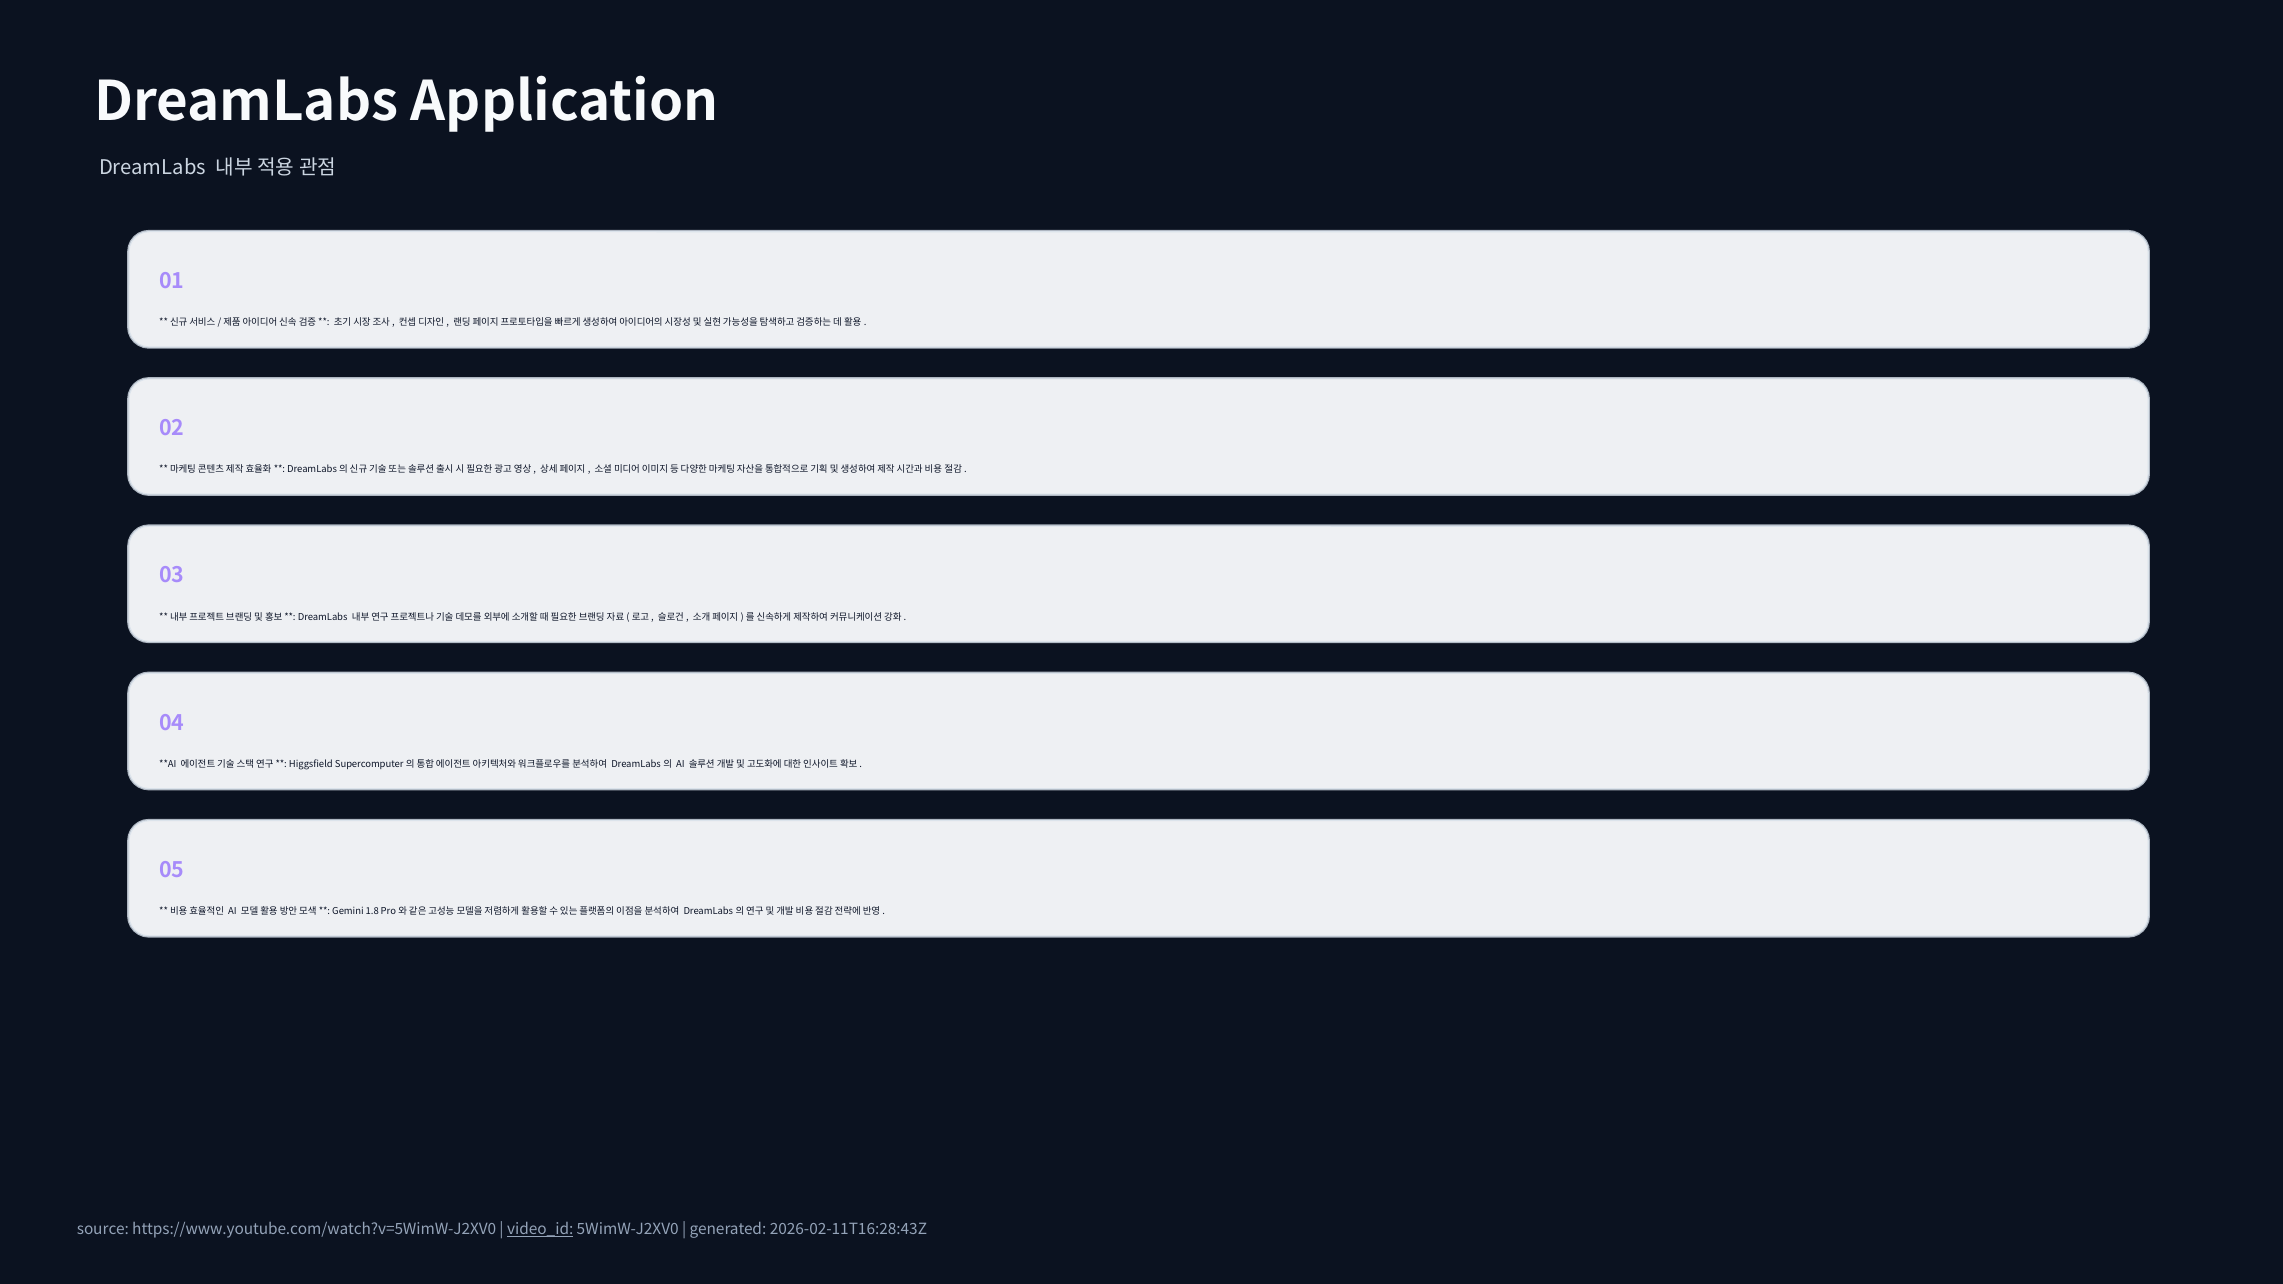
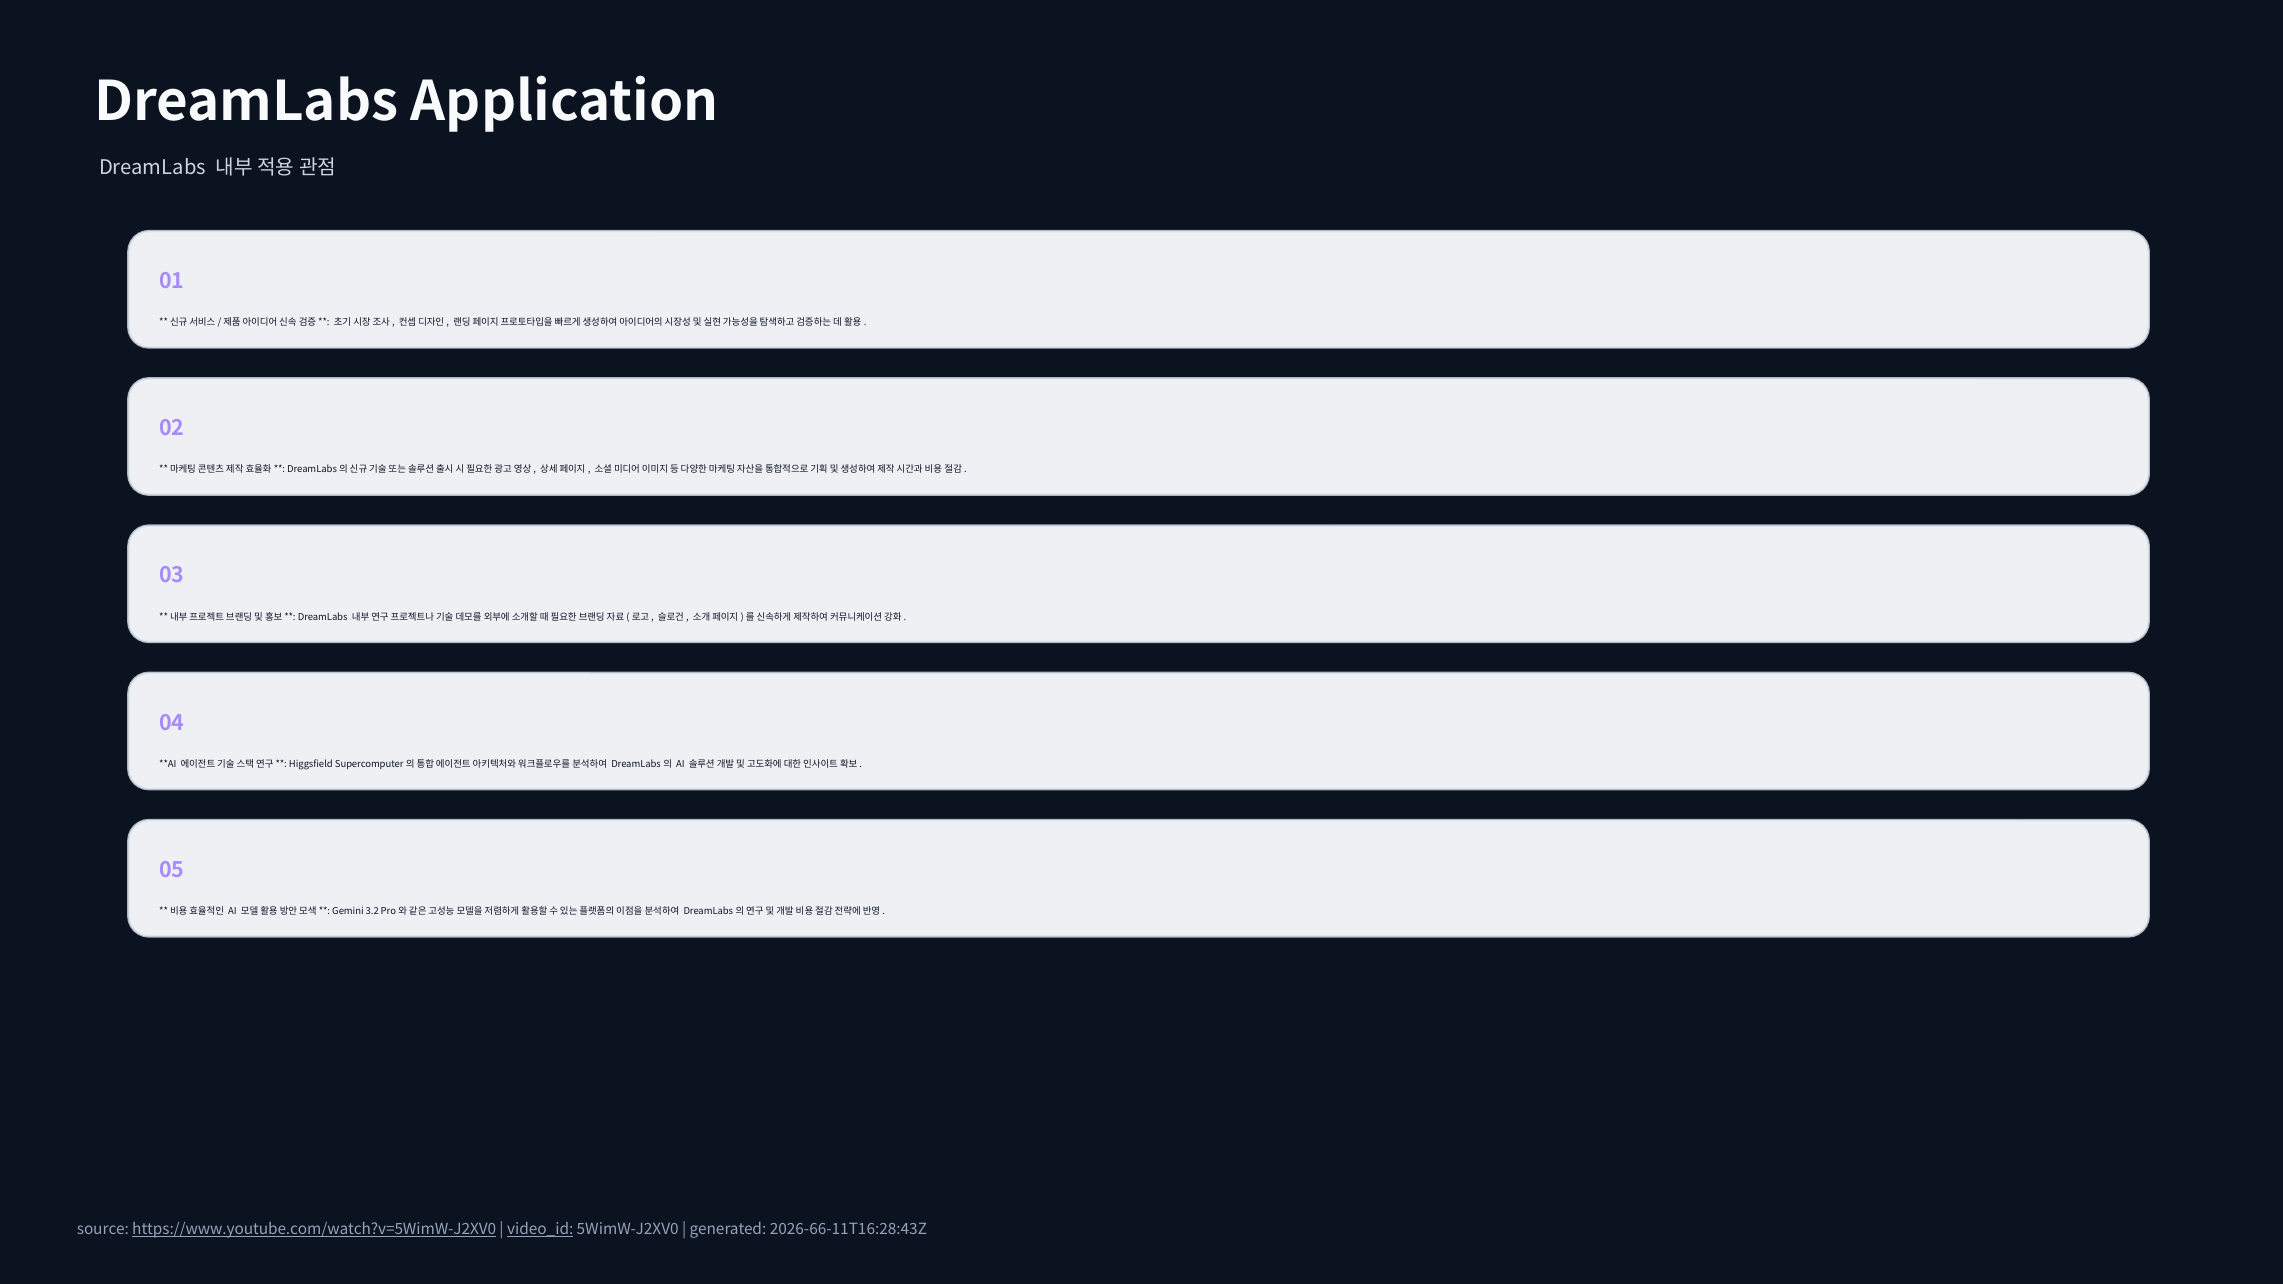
1.8: 1.8 -> 3.2 (372, 912)
https://www.youtube.com/watch?v=5WimW-J2XV0 underline: none -> present (314, 1230)
2026-02-11T16:28:43Z: 2026-02-11T16:28:43Z -> 2026-66-11T16:28:43Z (848, 1230)
